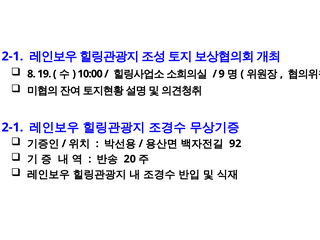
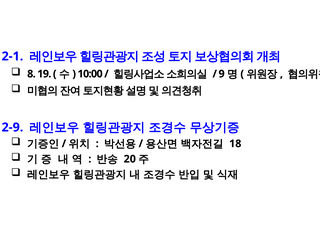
2-1: 2-1 -> 2-9 (12, 127)
92: 92 -> 18 (235, 144)
